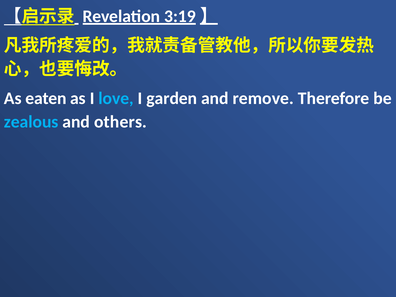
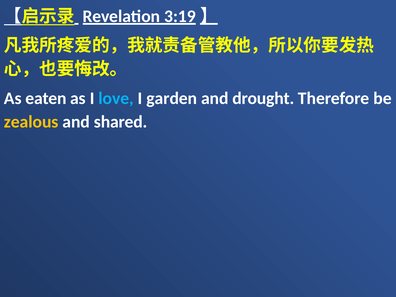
remove: remove -> drought (263, 98)
zealous colour: light blue -> yellow (31, 122)
others: others -> shared (121, 122)
